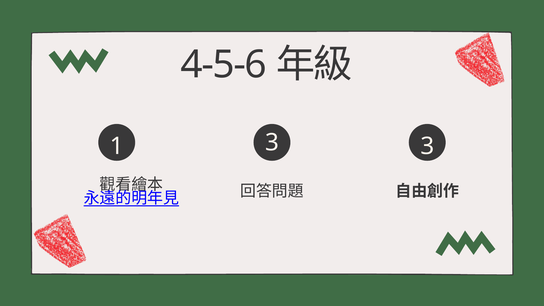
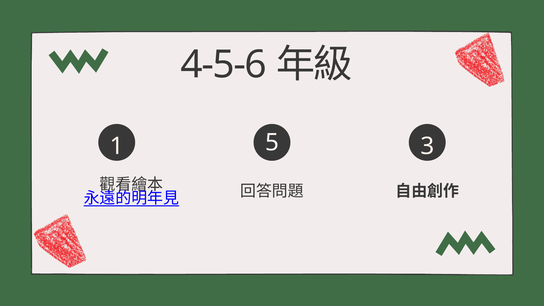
1 3: 3 -> 5 (272, 143)
